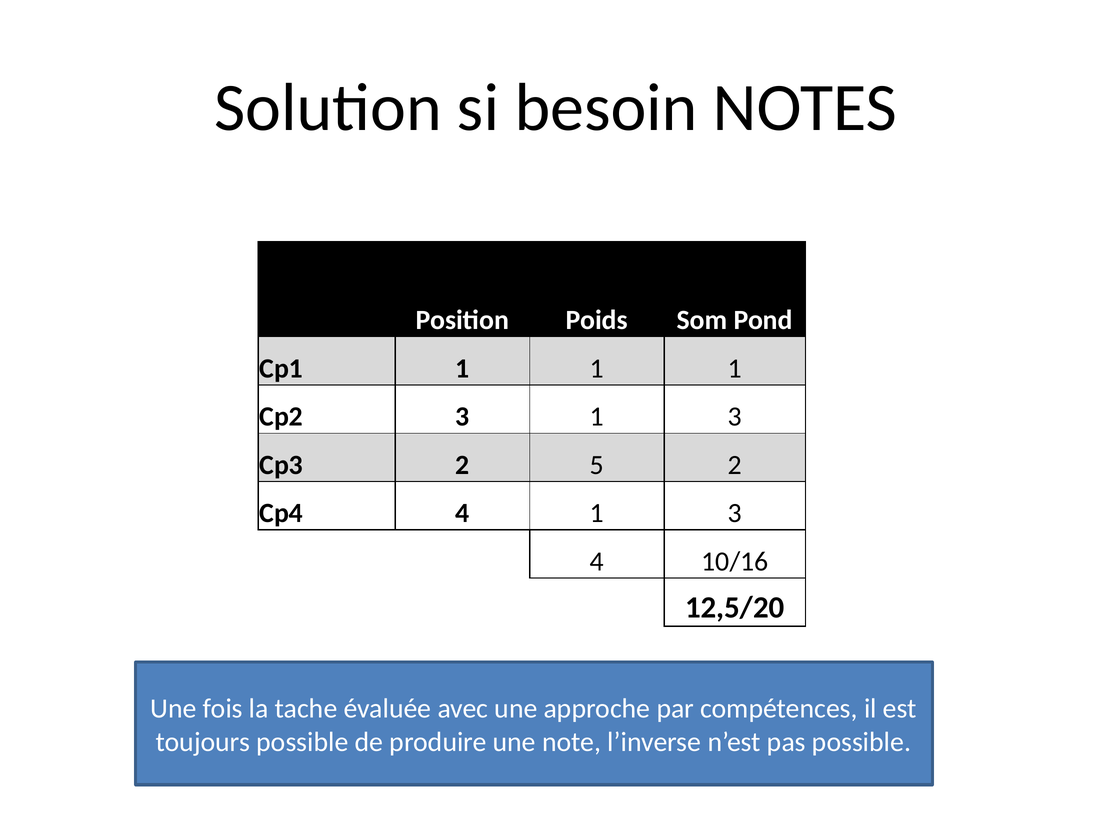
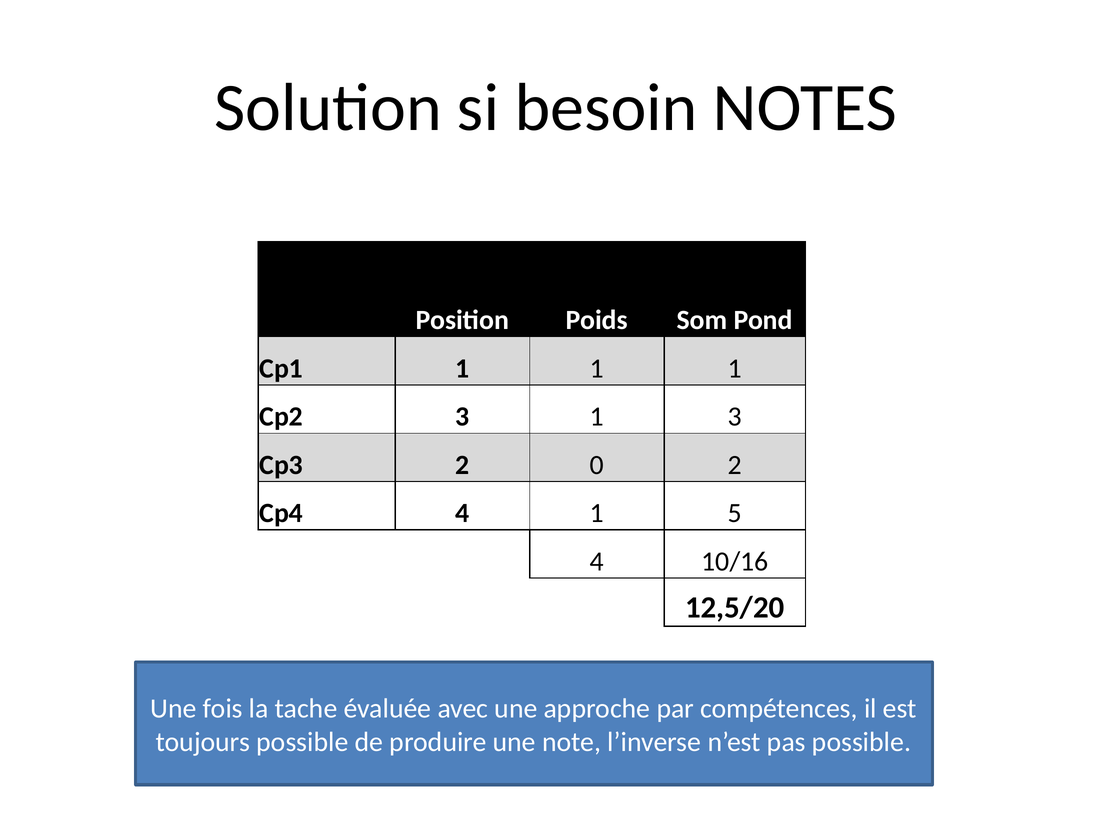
5: 5 -> 0 (597, 465)
4 1 3: 3 -> 5 (735, 513)
